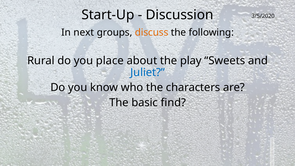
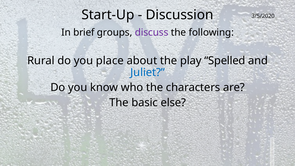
next: next -> brief (84, 32)
discuss colour: orange -> purple (152, 32)
Sweets: Sweets -> Spelled (225, 61)
find: find -> else (173, 103)
